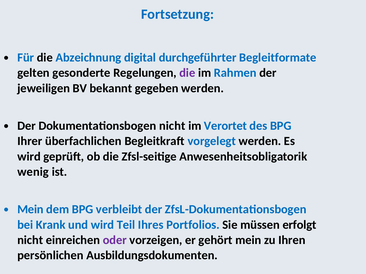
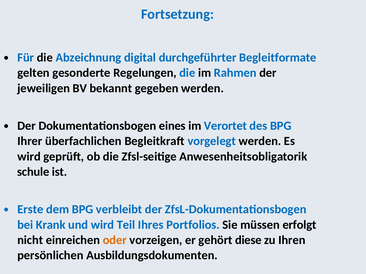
die colour: purple -> blue (187, 73)
Dokumentationsbogen nicht: nicht -> eines (172, 126)
wenig: wenig -> schule (33, 172)
Mein: Mein -> Erste (30, 210)
oder colour: purple -> orange (115, 240)
gehört mein: mein -> diese (248, 240)
